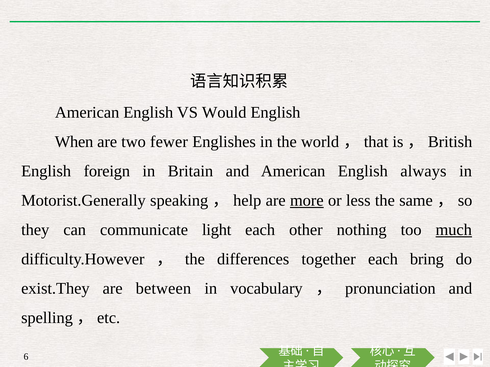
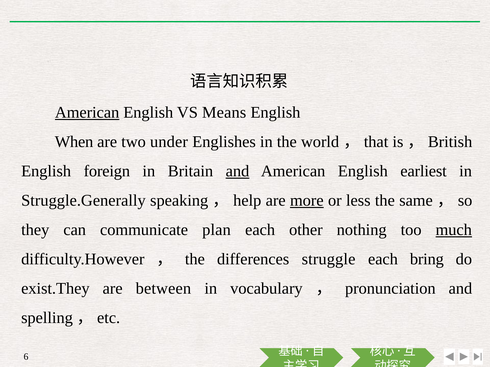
American underline: none -> present (87, 113)
Would: Would -> Means (224, 113)
fewer: fewer -> under (169, 142)
and underline: none -> present (237, 171)
always: always -> earliest (424, 171)
Motorist.Generally: Motorist.Generally -> Struggle.Generally (83, 201)
light: light -> plan (217, 230)
together: together -> struggle (329, 260)
